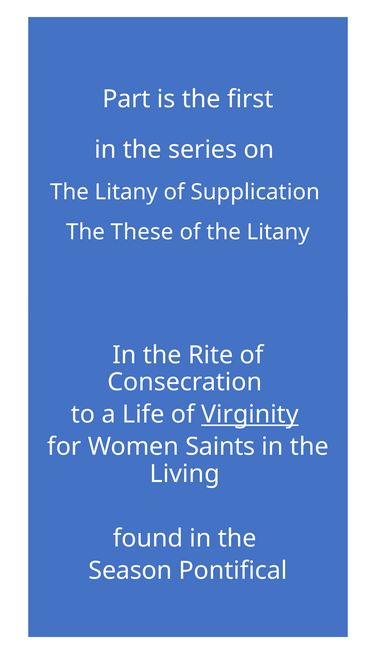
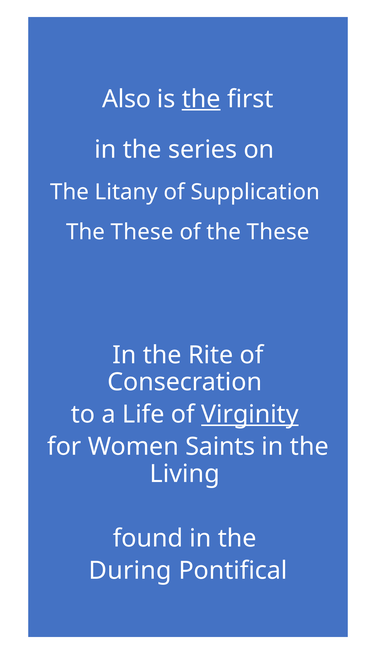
Part: Part -> Also (127, 99)
the underline: none -> present (201, 99)
of the Litany: Litany -> These (278, 232)
Season: Season -> During (130, 571)
